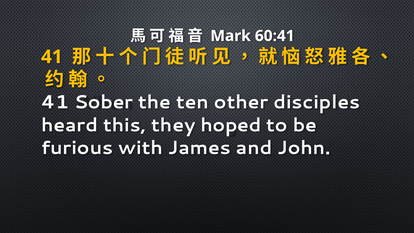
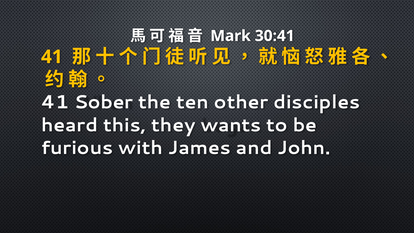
60:41: 60:41 -> 30:41 (275, 36)
hoped: hoped -> wants (231, 125)
